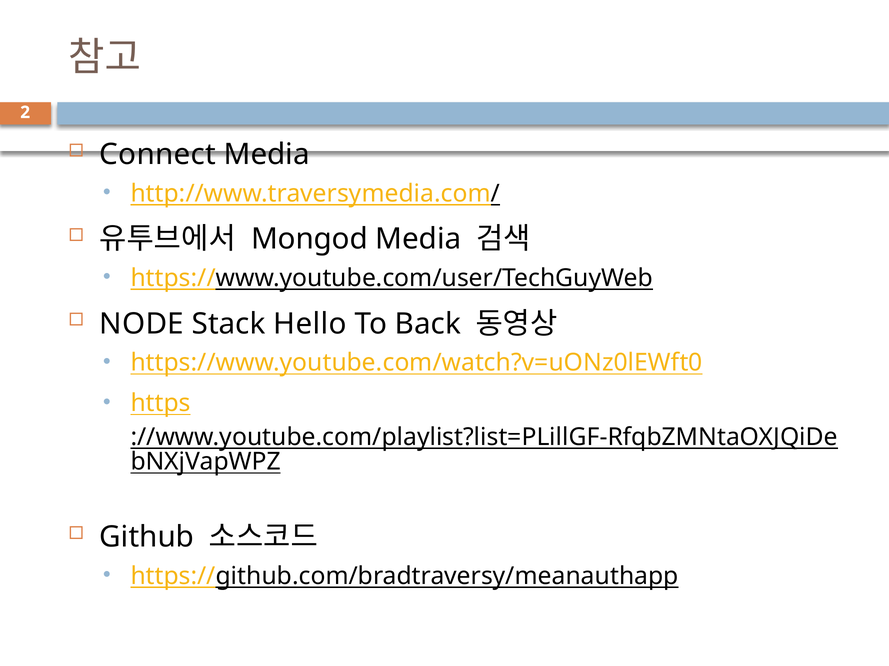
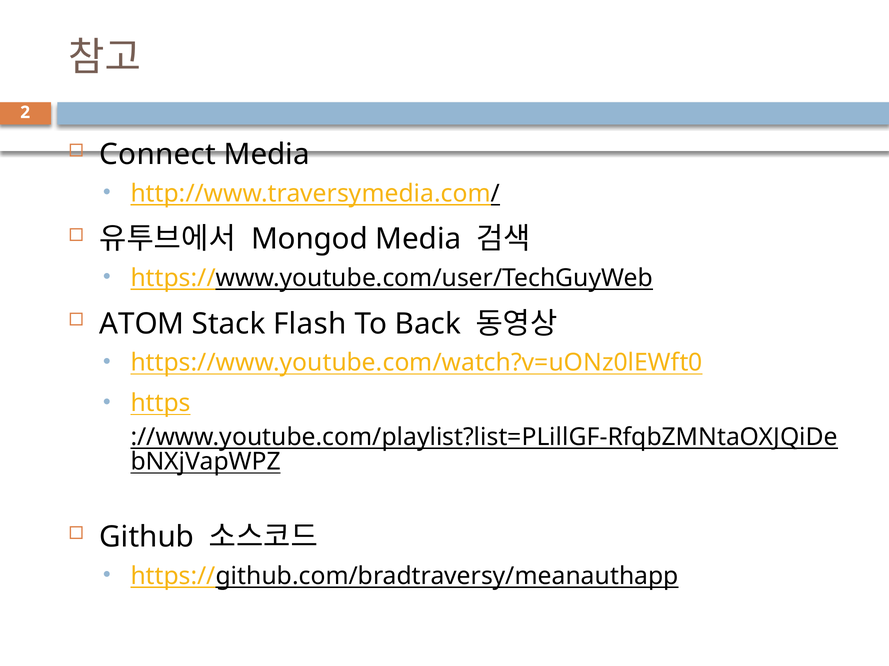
NODE: NODE -> ATOM (142, 324)
Hello: Hello -> Flash (310, 324)
